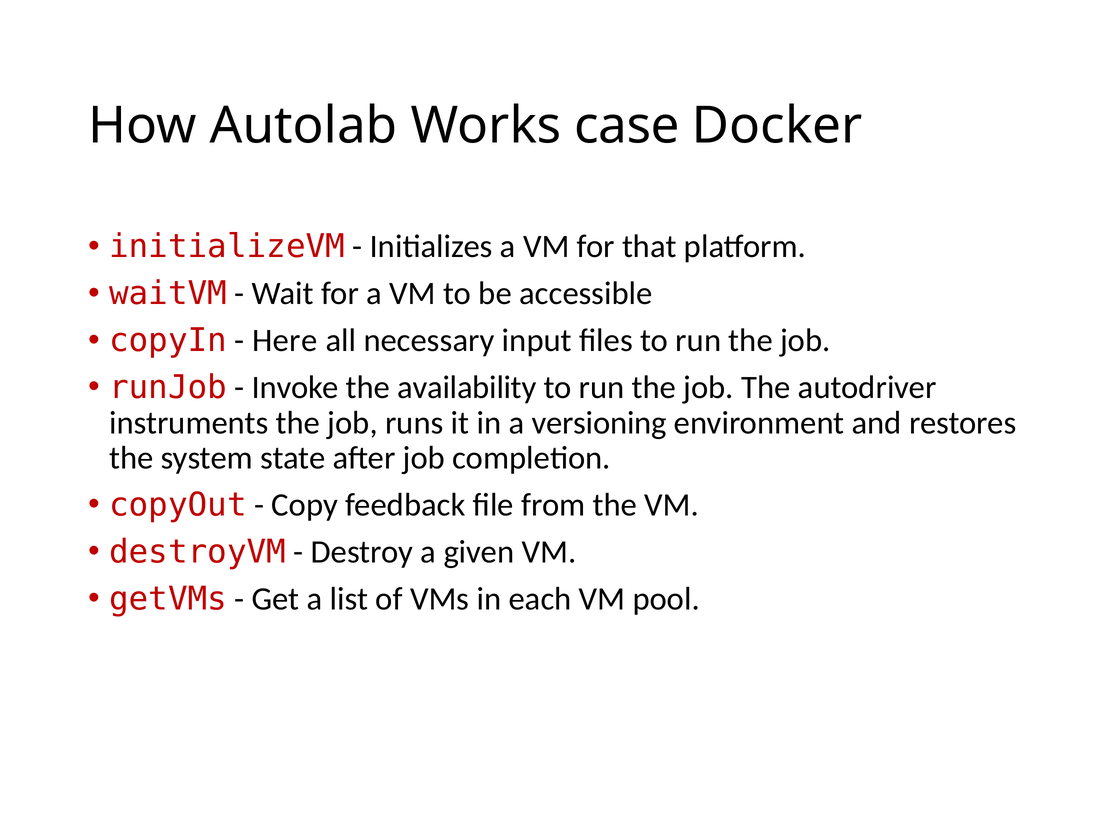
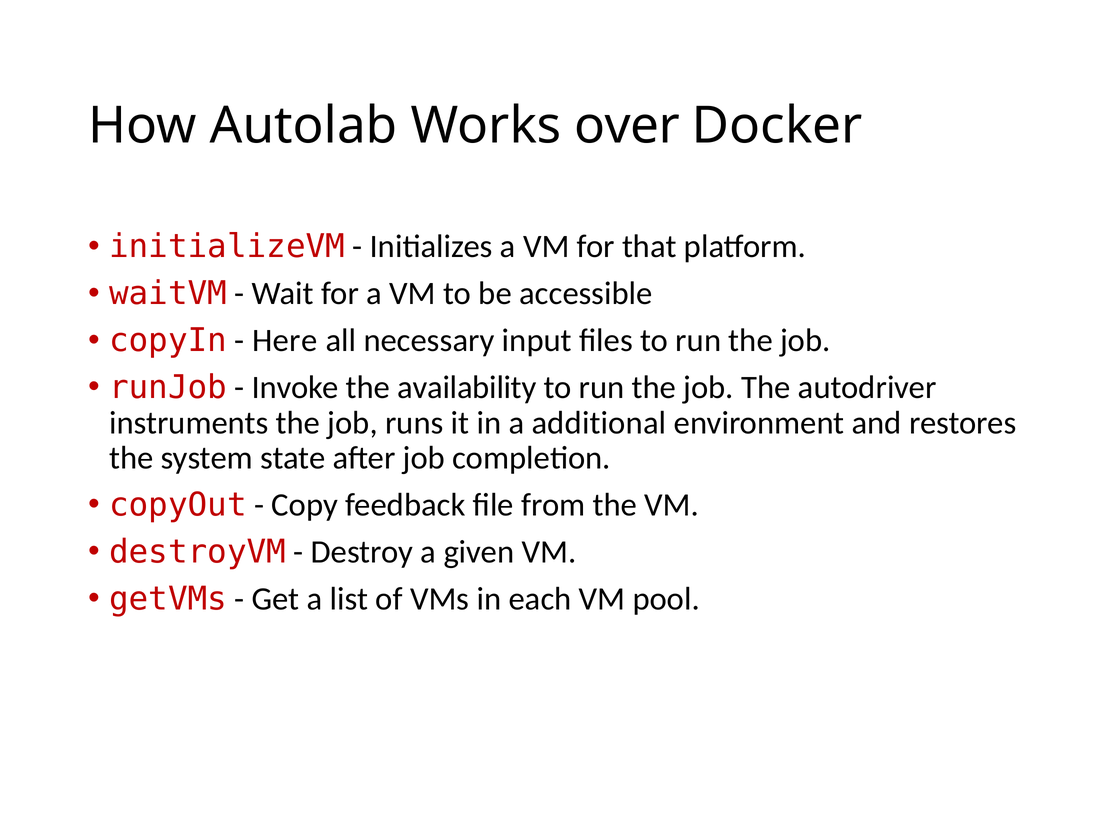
case: case -> over (627, 126)
versioning: versioning -> additional (599, 423)
